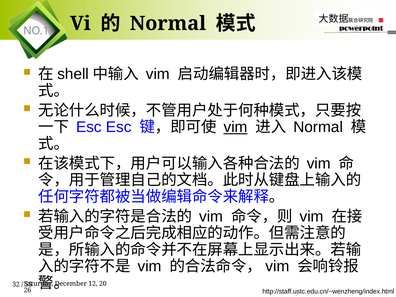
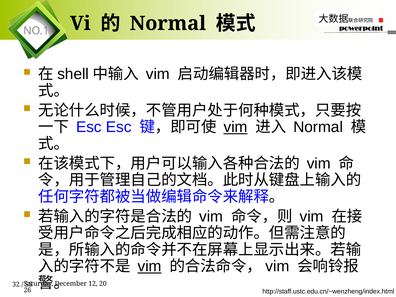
vim underline: none -> present (150, 266)
